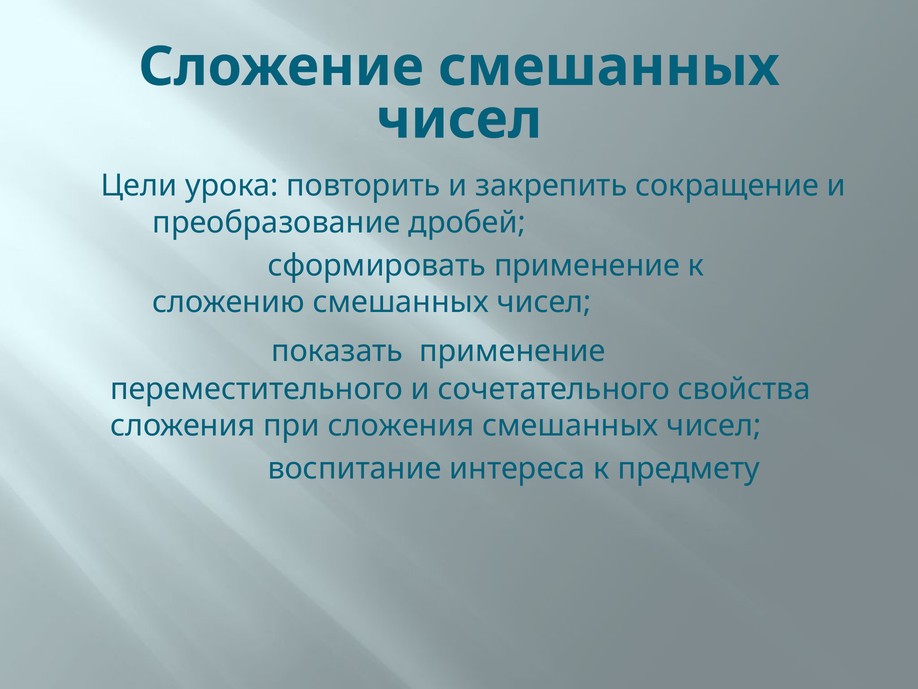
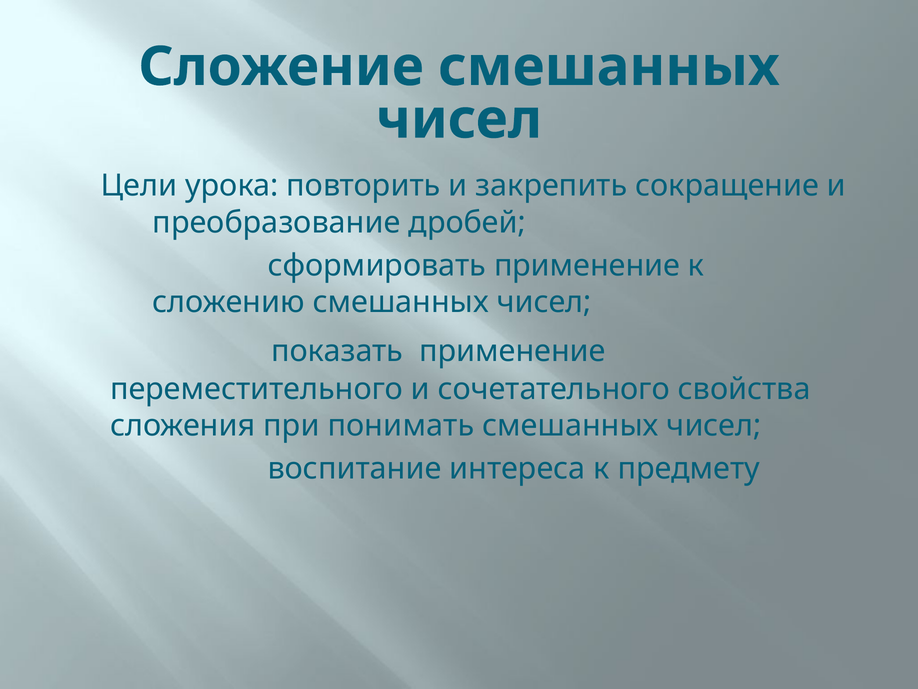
при сложения: сложения -> понимать (401, 425)
